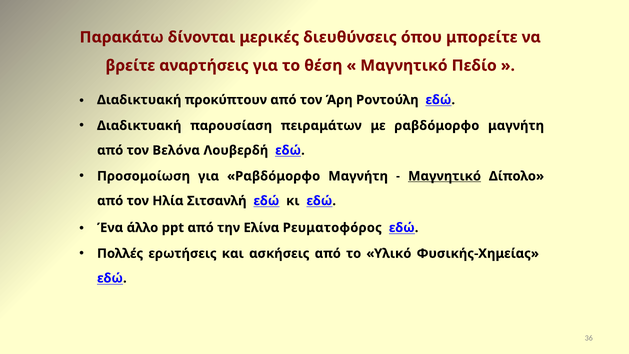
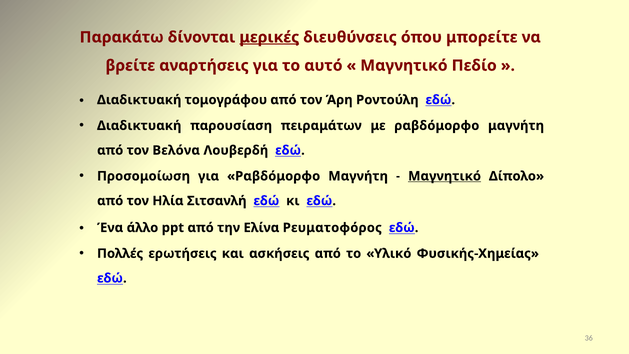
μερικές underline: none -> present (269, 37)
θέση: θέση -> αυτό (323, 66)
προκύπτουν: προκύπτουν -> τομογράφου (226, 100)
